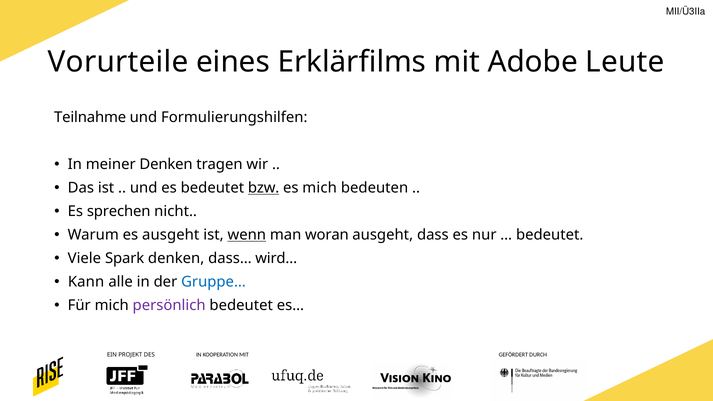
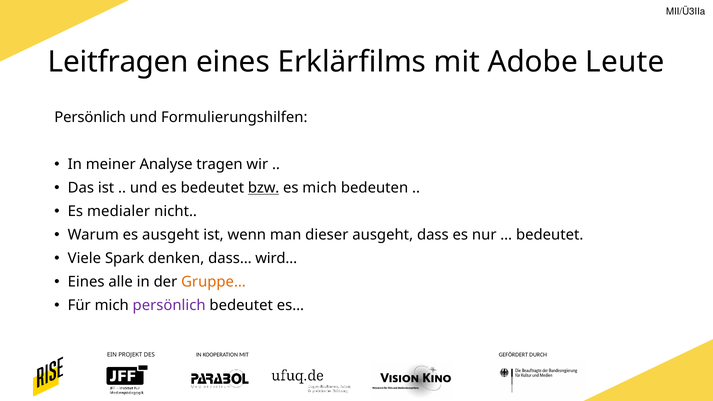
Vorurteile: Vorurteile -> Leitfragen (118, 62)
Teilnahme: Teilnahme -> Persönlich (90, 117)
meiner Denken: Denken -> Analyse (166, 164)
sprechen: sprechen -> medialer (119, 211)
wenn underline: present -> none (247, 235)
woran: woran -> dieser (327, 235)
Kann: Kann -> Eines (86, 282)
Gruppe… colour: blue -> orange (213, 282)
